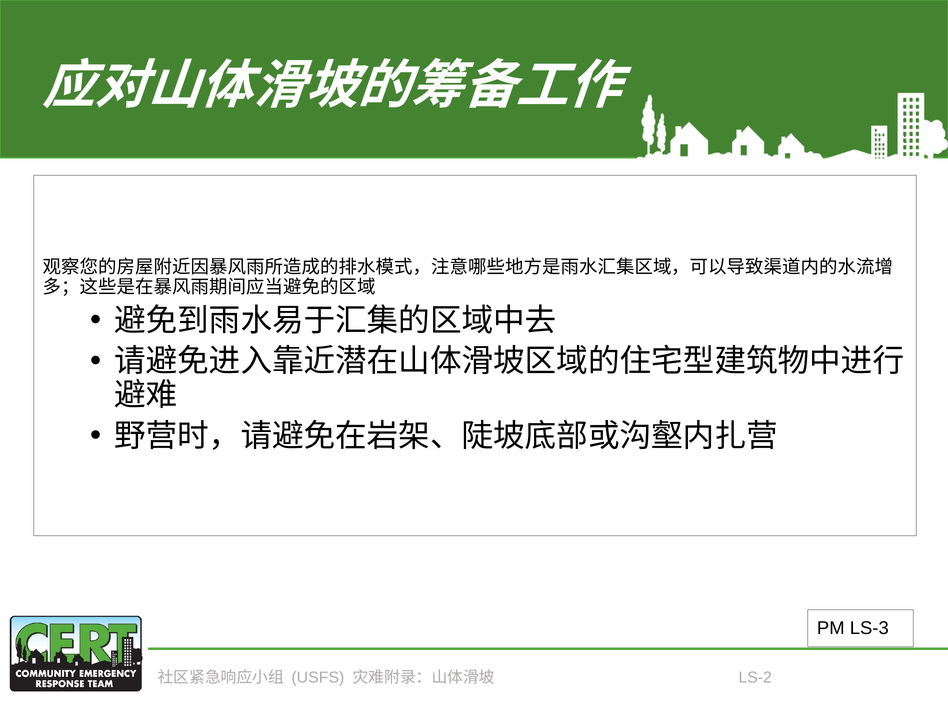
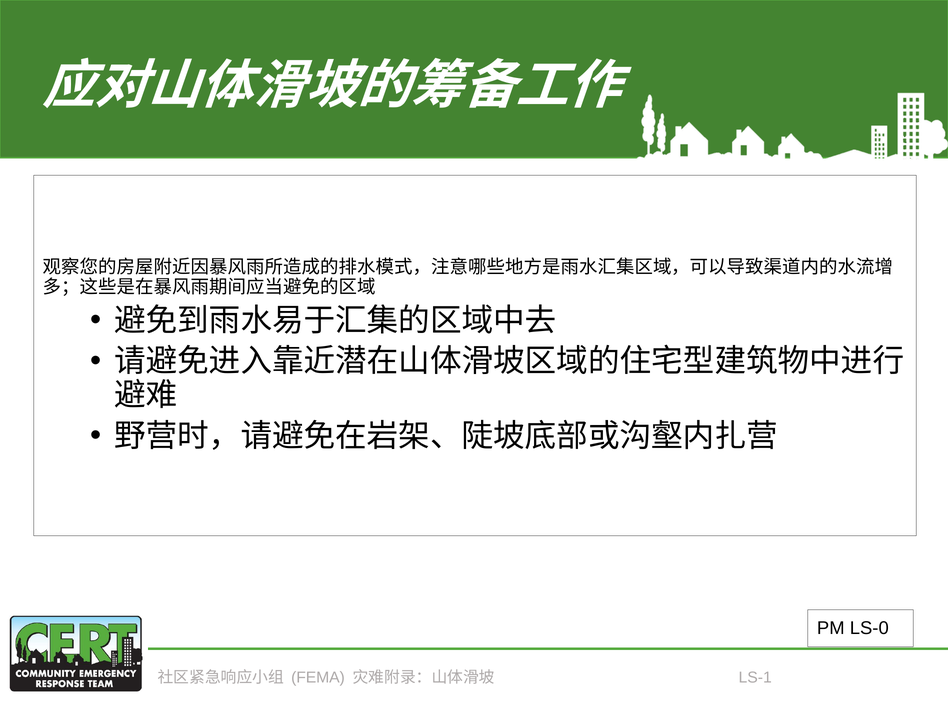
LS-3: LS-3 -> LS-0 (869, 628)
USFS: USFS -> FEMA (318, 678)
LS-2: LS-2 -> LS-1 (755, 678)
